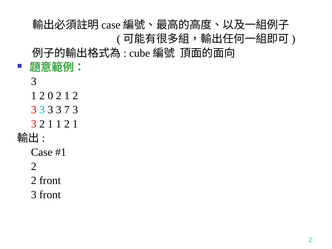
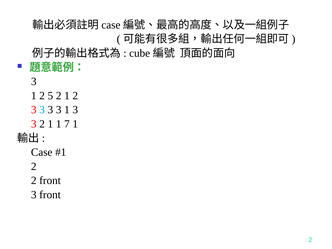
0: 0 -> 5 (50, 96)
3 3 7: 7 -> 1 (67, 110)
1 1 2: 2 -> 7 (67, 124)
